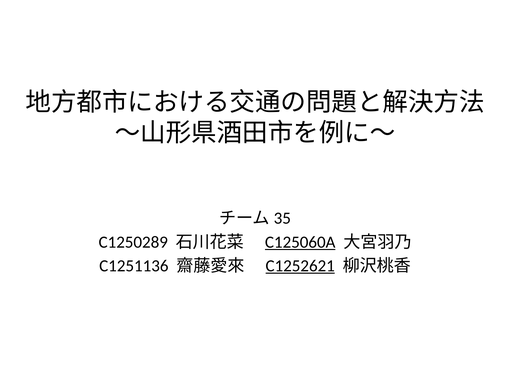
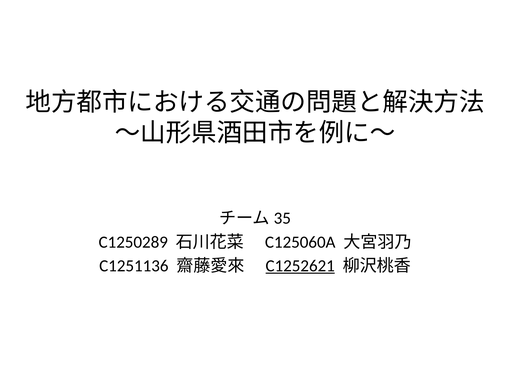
C125060A underline: present -> none (300, 242)
